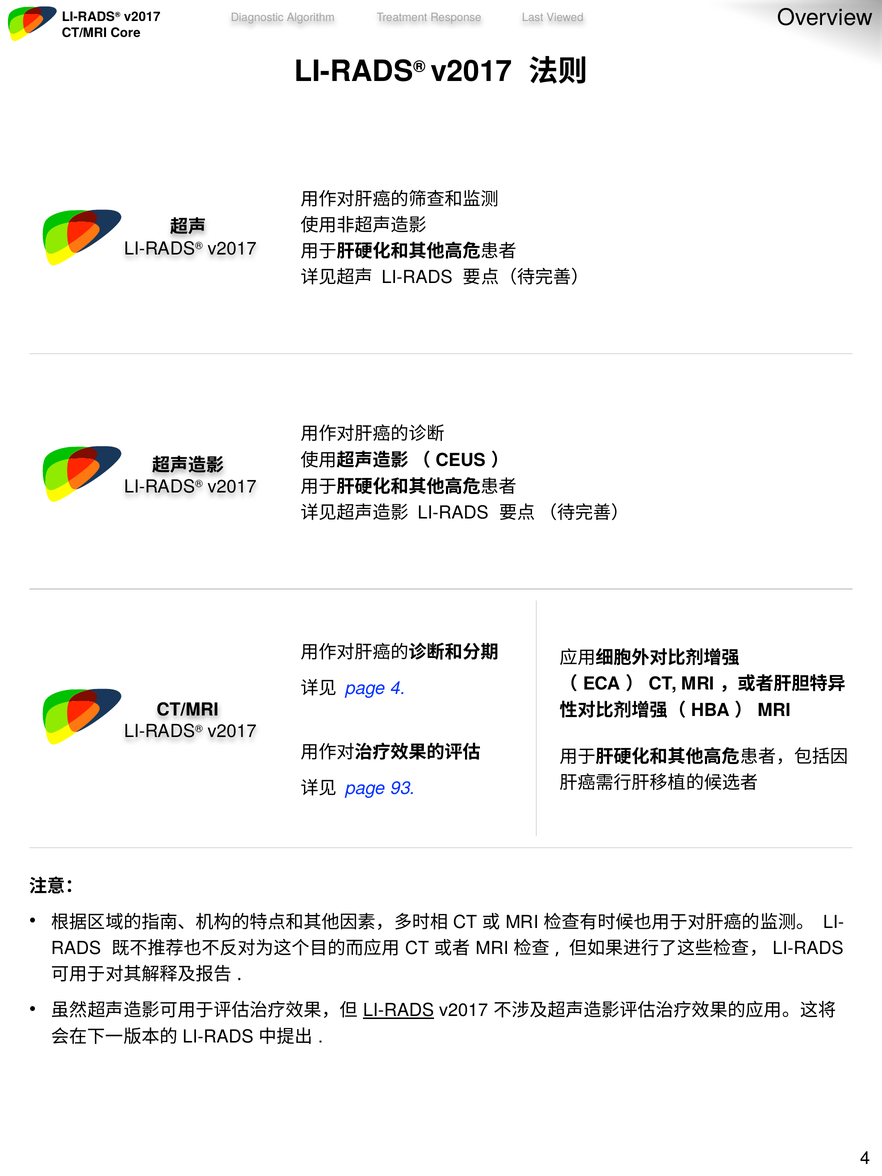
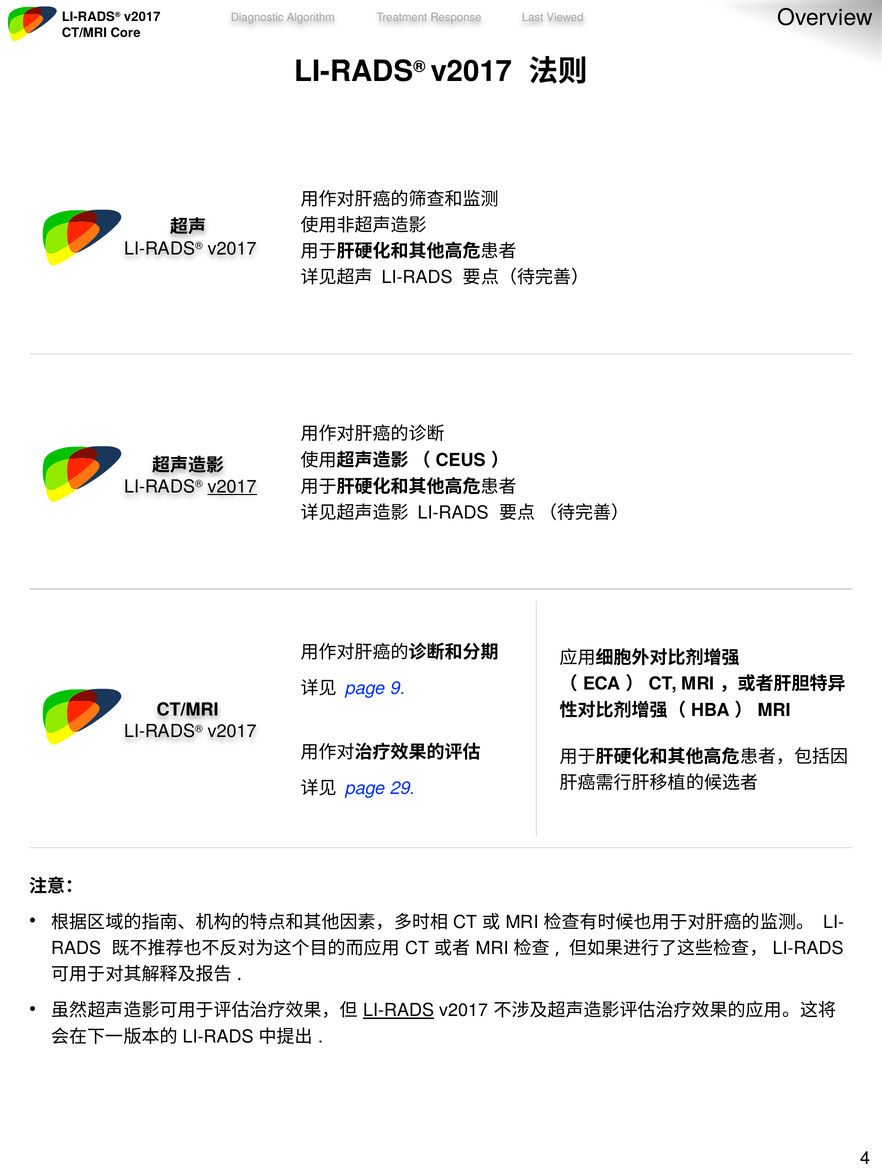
v2017 underline: none -> present (232, 487)
page 4: 4 -> 9 (398, 688)
93: 93 -> 29 (403, 788)
